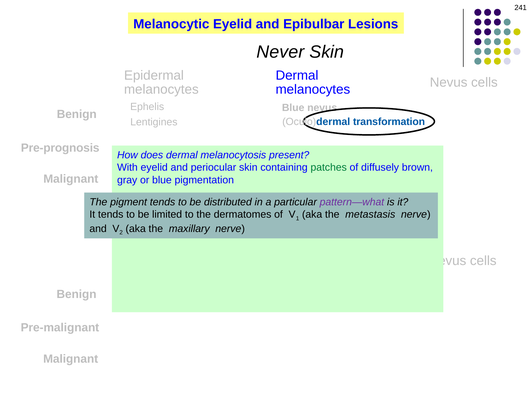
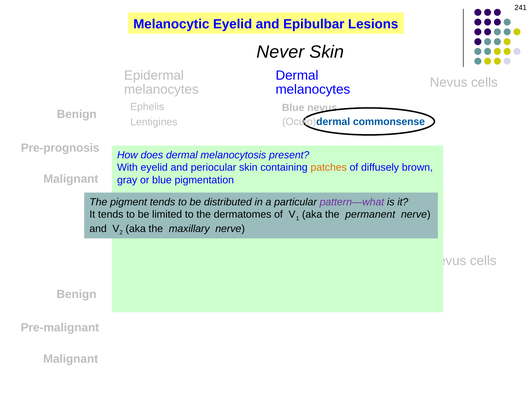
transformation: transformation -> commonsense (389, 122)
patches colour: green -> orange (329, 168)
metastasis: metastasis -> permanent (370, 214)
